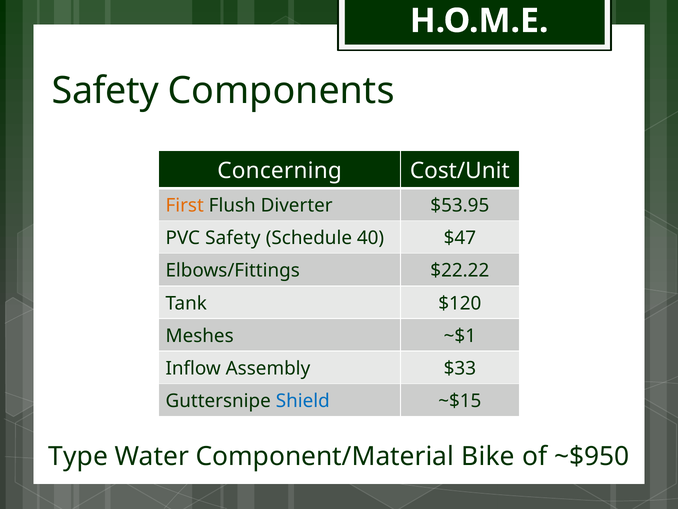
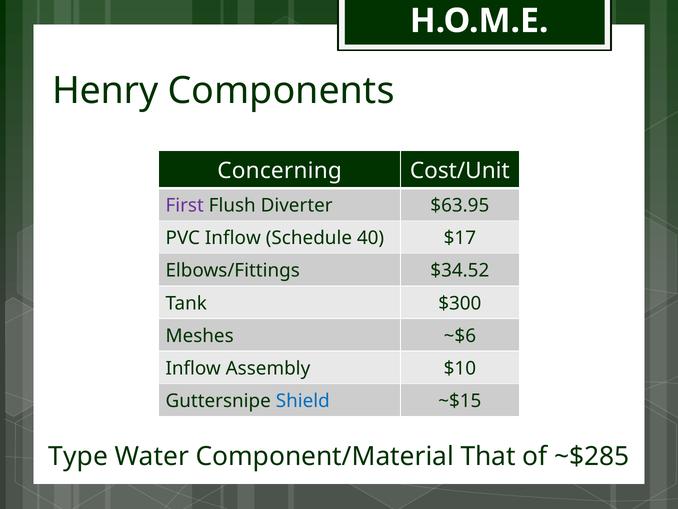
Safety: Safety -> Henry (105, 91)
First colour: orange -> purple (185, 205)
$53.95: $53.95 -> $63.95 (460, 205)
PVC Safety: Safety -> Inflow (233, 238)
$47: $47 -> $17 (460, 238)
$22.22: $22.22 -> $34.52 (460, 270)
$120: $120 -> $300 (460, 303)
~$1: ~$1 -> ~$6 (460, 336)
$33: $33 -> $10 (460, 368)
Bike: Bike -> That (488, 456)
~$950: ~$950 -> ~$285 (592, 456)
